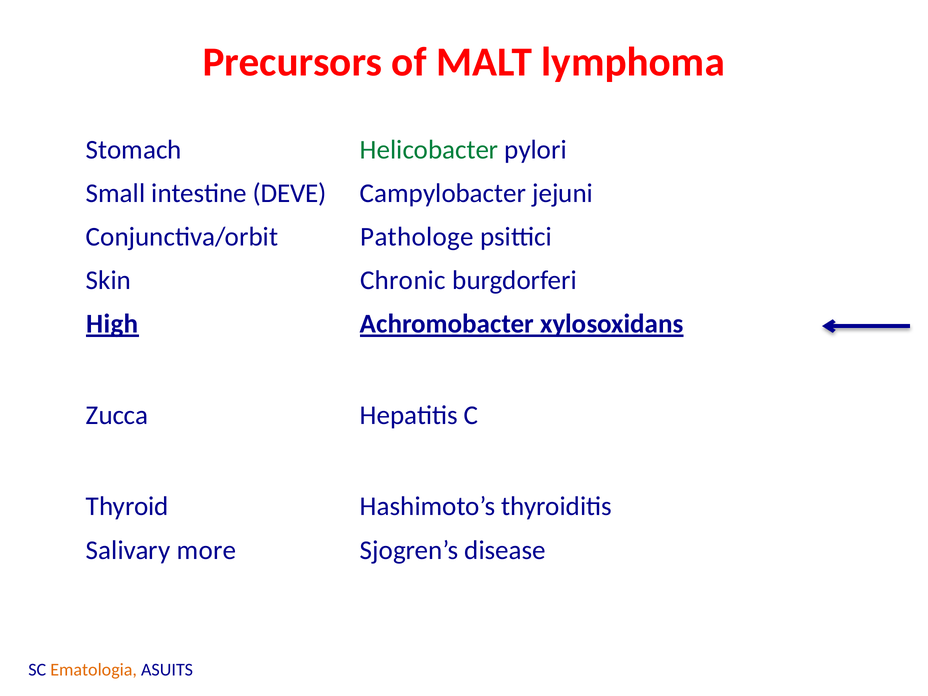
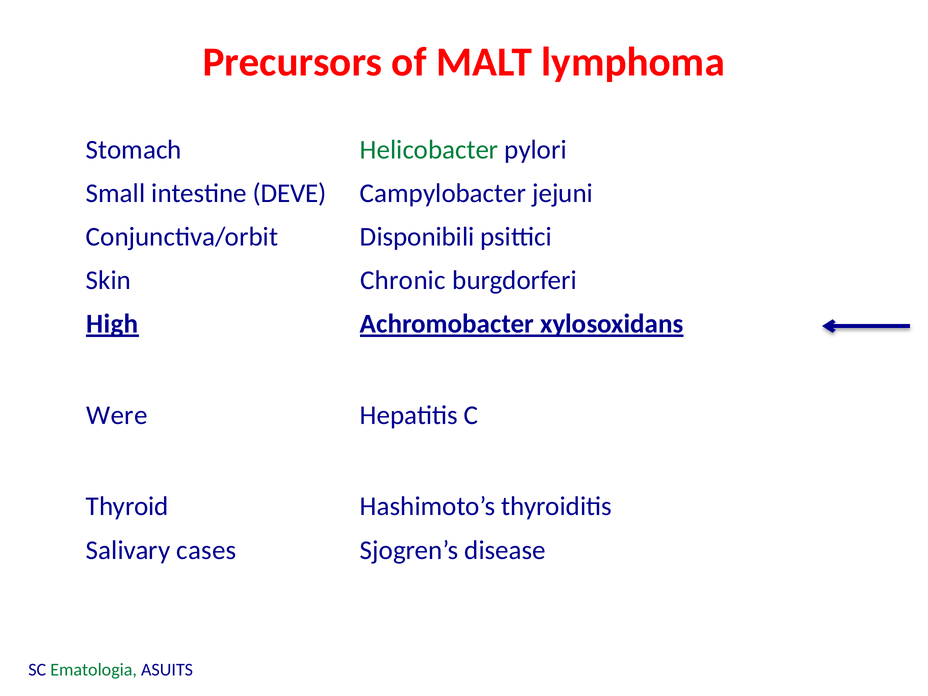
Pathologe: Pathologe -> Disponibili (417, 237)
Zucca: Zucca -> Were (117, 415)
more: more -> cases (206, 550)
Ematologia colour: orange -> green (94, 670)
